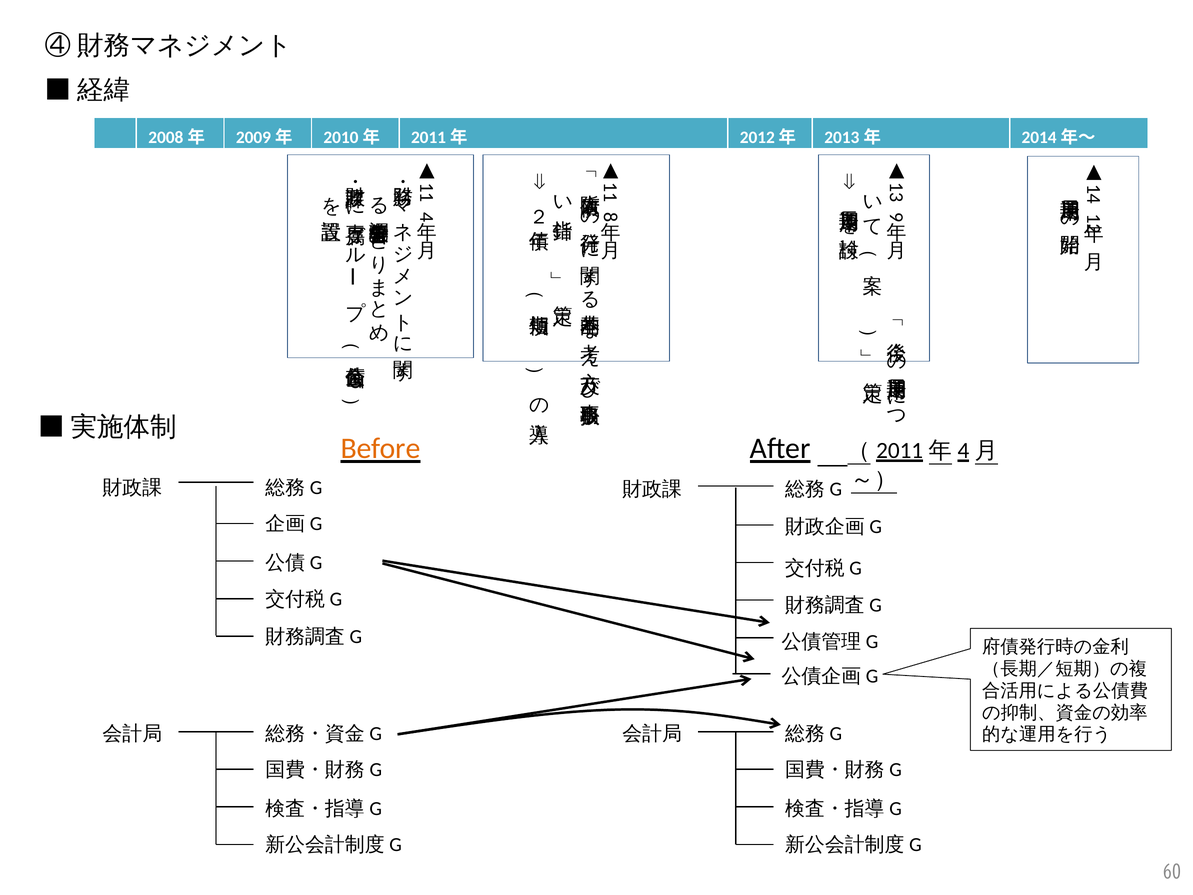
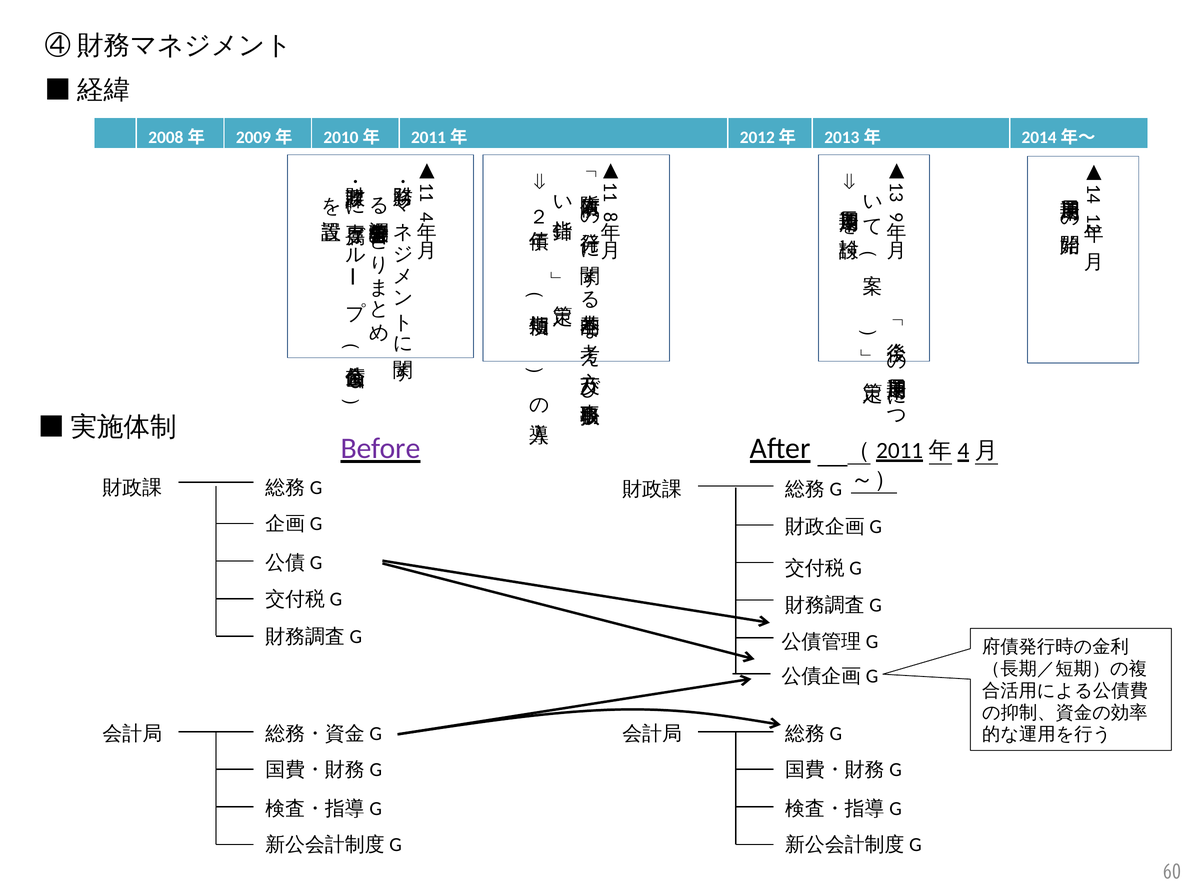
Before colour: orange -> purple (381, 448)
